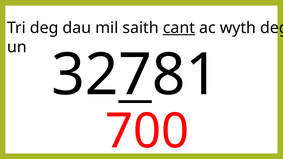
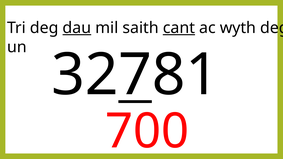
dau underline: none -> present (77, 28)
